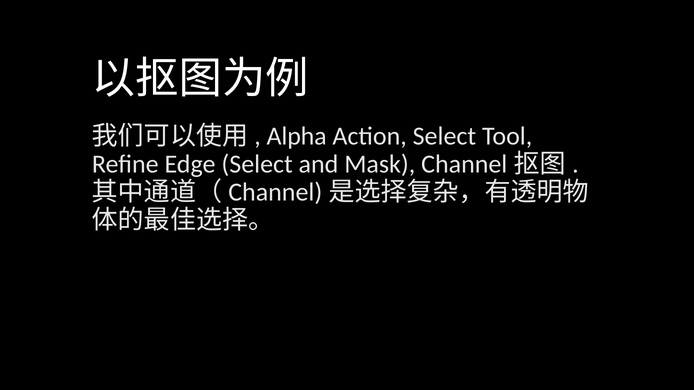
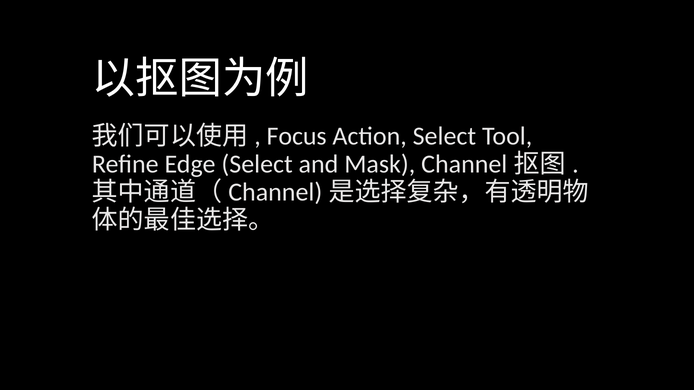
Alpha: Alpha -> Focus (297, 136)
